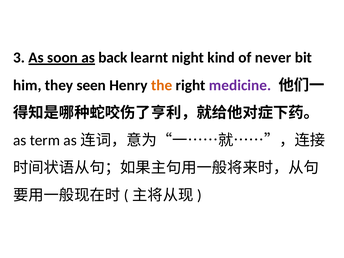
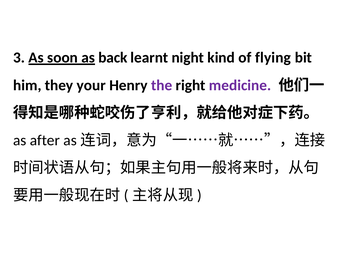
never: never -> flying (273, 58)
seen: seen -> your (91, 85)
the colour: orange -> purple (162, 85)
term: term -> after (45, 140)
